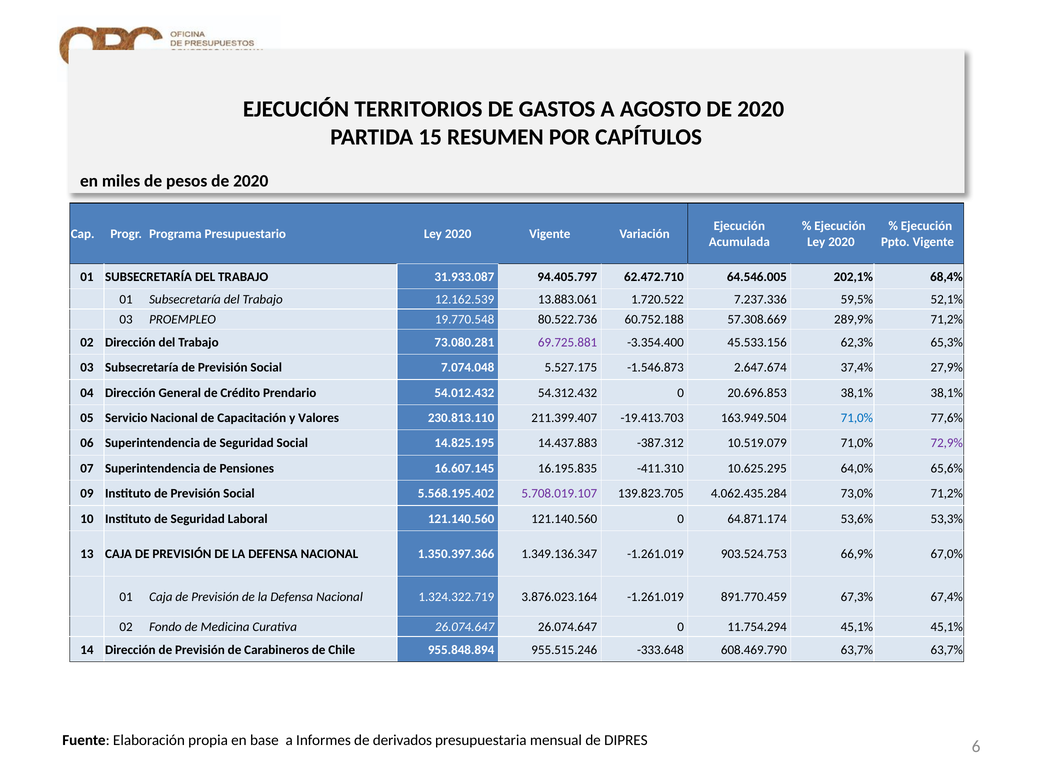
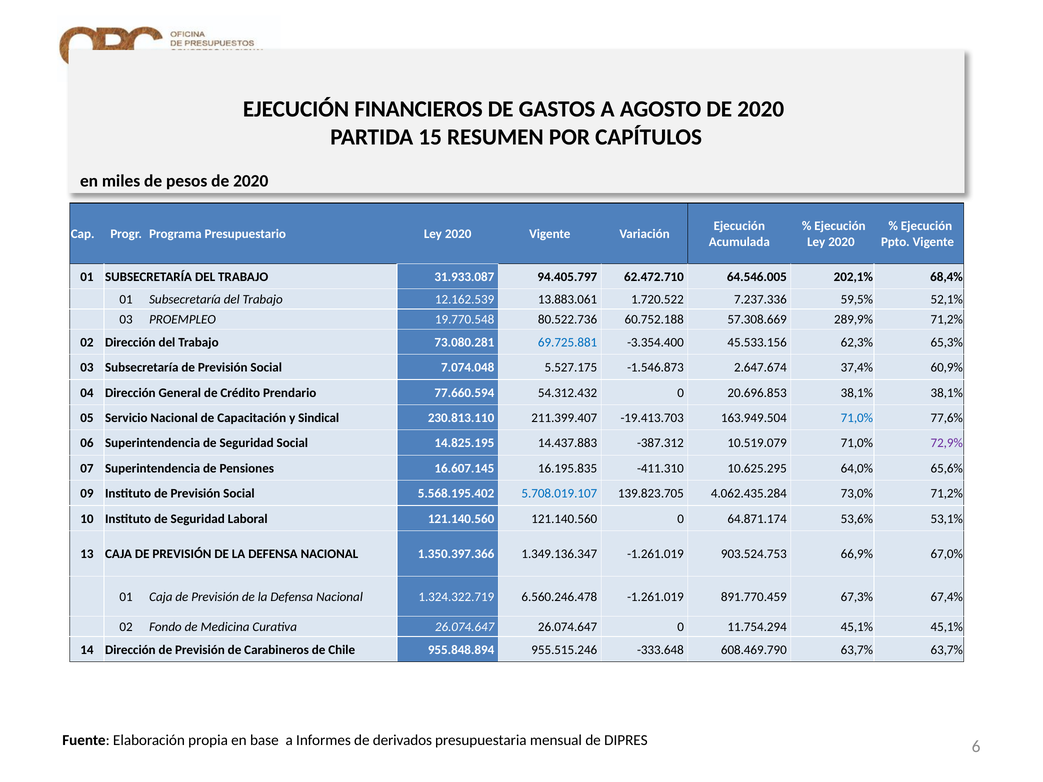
TERRITORIOS: TERRITORIOS -> FINANCIEROS (419, 109)
69.725.881 colour: purple -> blue (568, 342)
27,9%: 27,9% -> 60,9% (947, 368)
54.012.432: 54.012.432 -> 77.660.594 (464, 393)
Valores: Valores -> Sindical (319, 418)
5.708.019.107 colour: purple -> blue (559, 494)
53,3%: 53,3% -> 53,1% (947, 519)
3.876.023.164: 3.876.023.164 -> 6.560.246.478 (559, 597)
